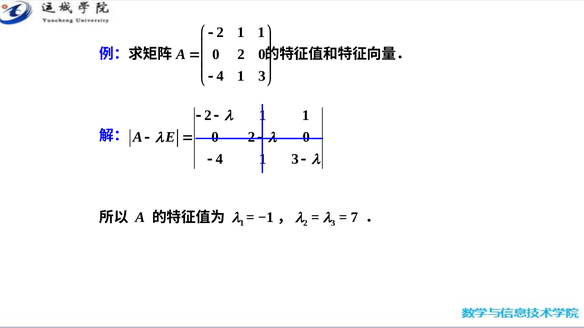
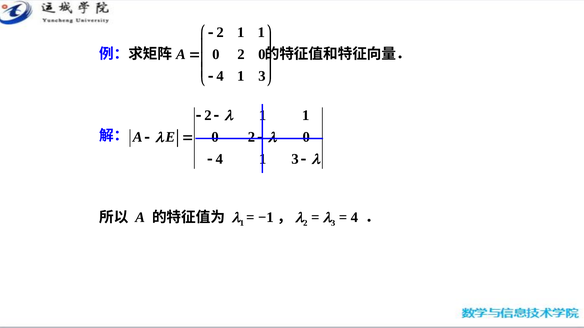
7: 7 -> 4 (354, 218)
